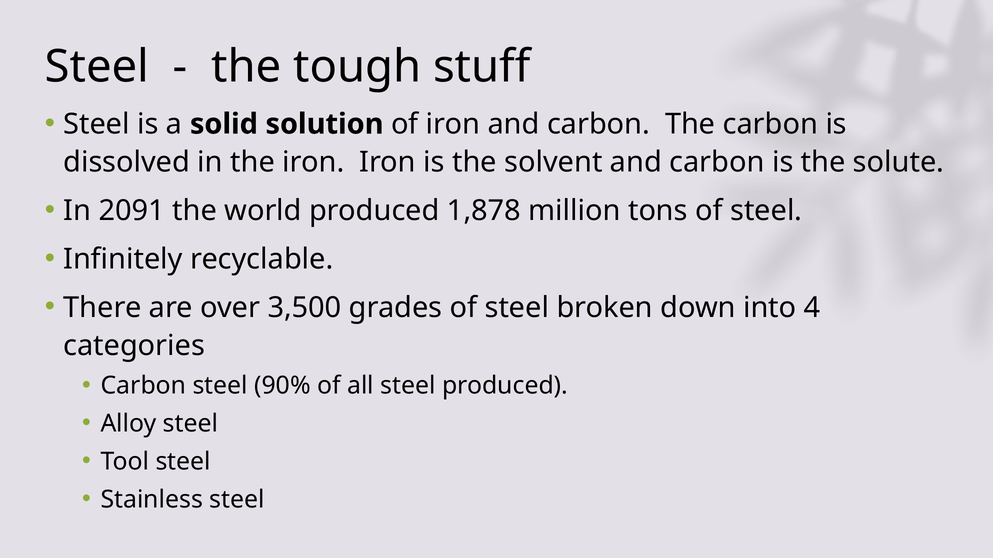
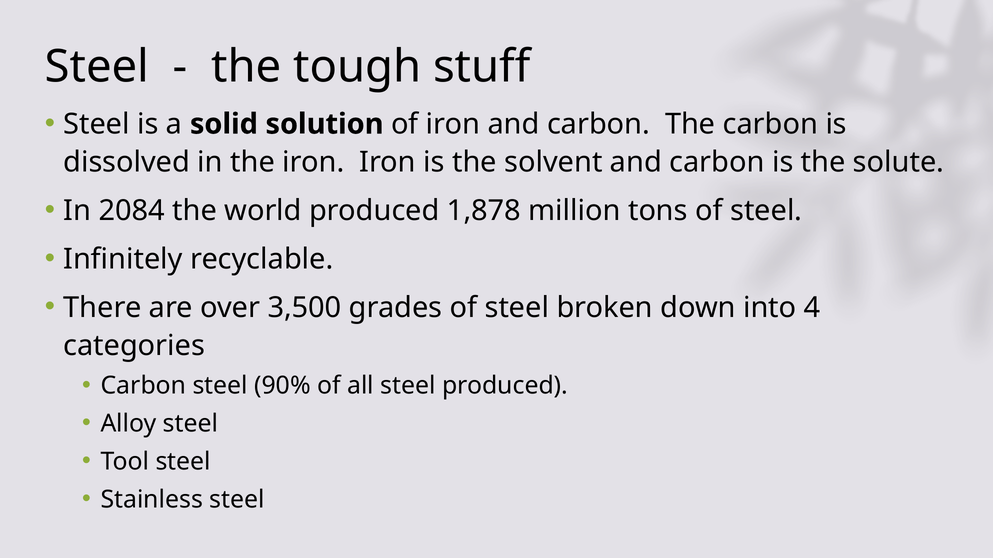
2091: 2091 -> 2084 (132, 211)
